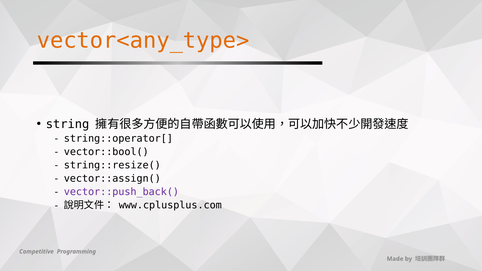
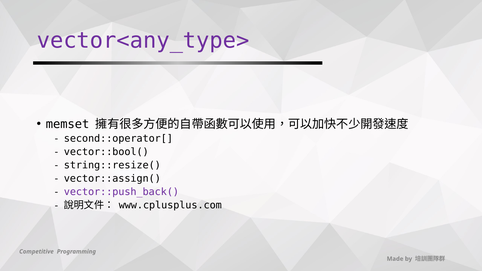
vector<any_type> colour: orange -> purple (143, 40)
string: string -> memset (68, 124)
string::operator[: string::operator[ -> second::operator[ (118, 139)
